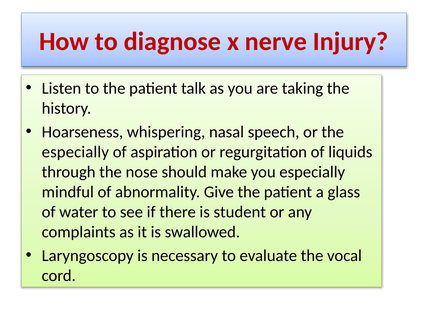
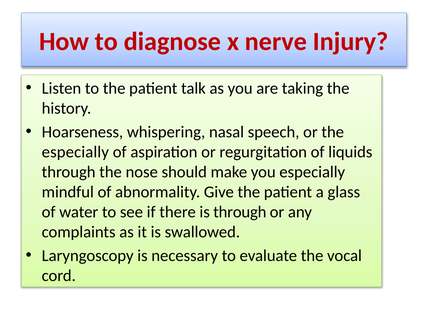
is student: student -> through (240, 212)
